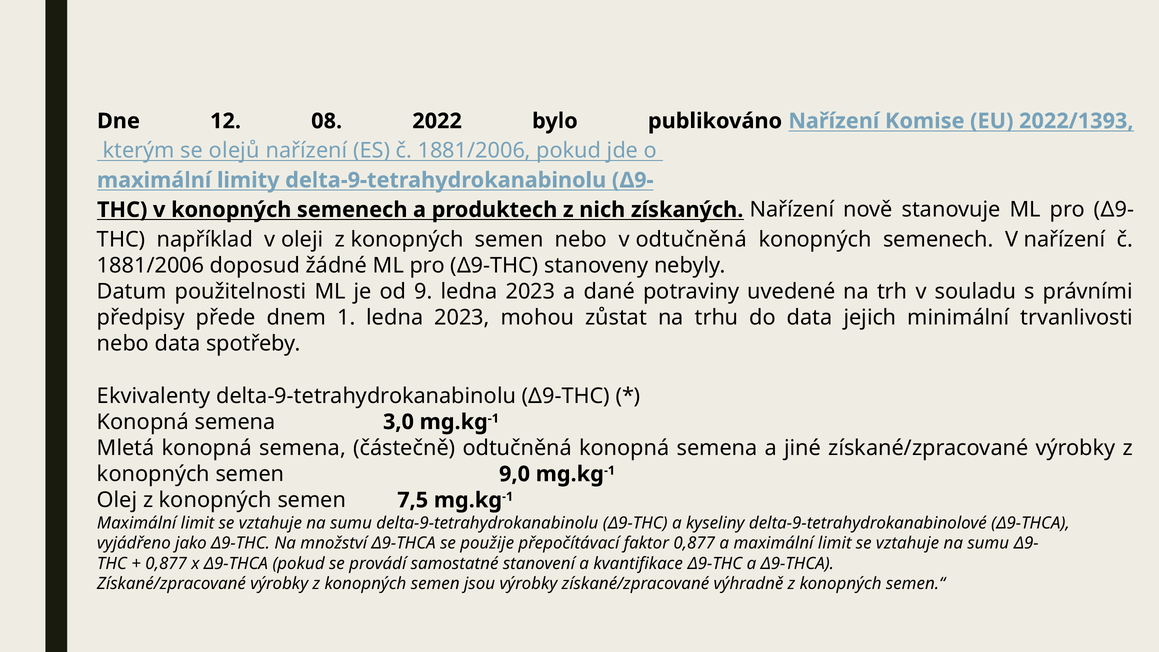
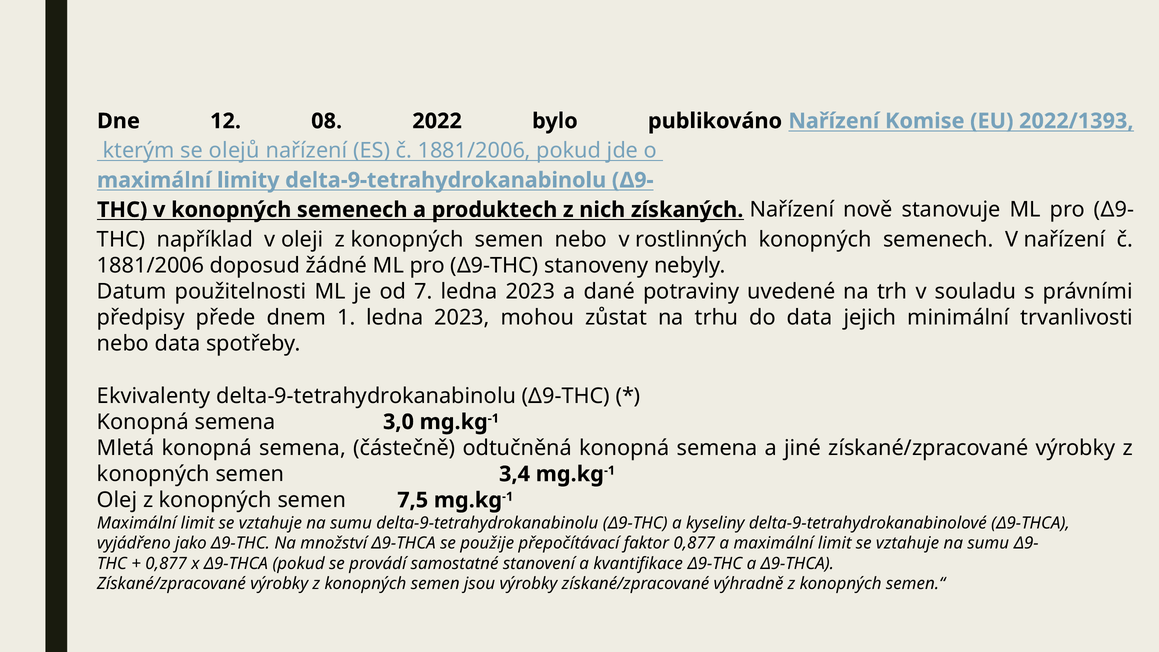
v odtučněná: odtučněná -> rostlinných (691, 239)
9: 9 -> 7 (424, 291)
9,0: 9,0 -> 3,4 (515, 474)
